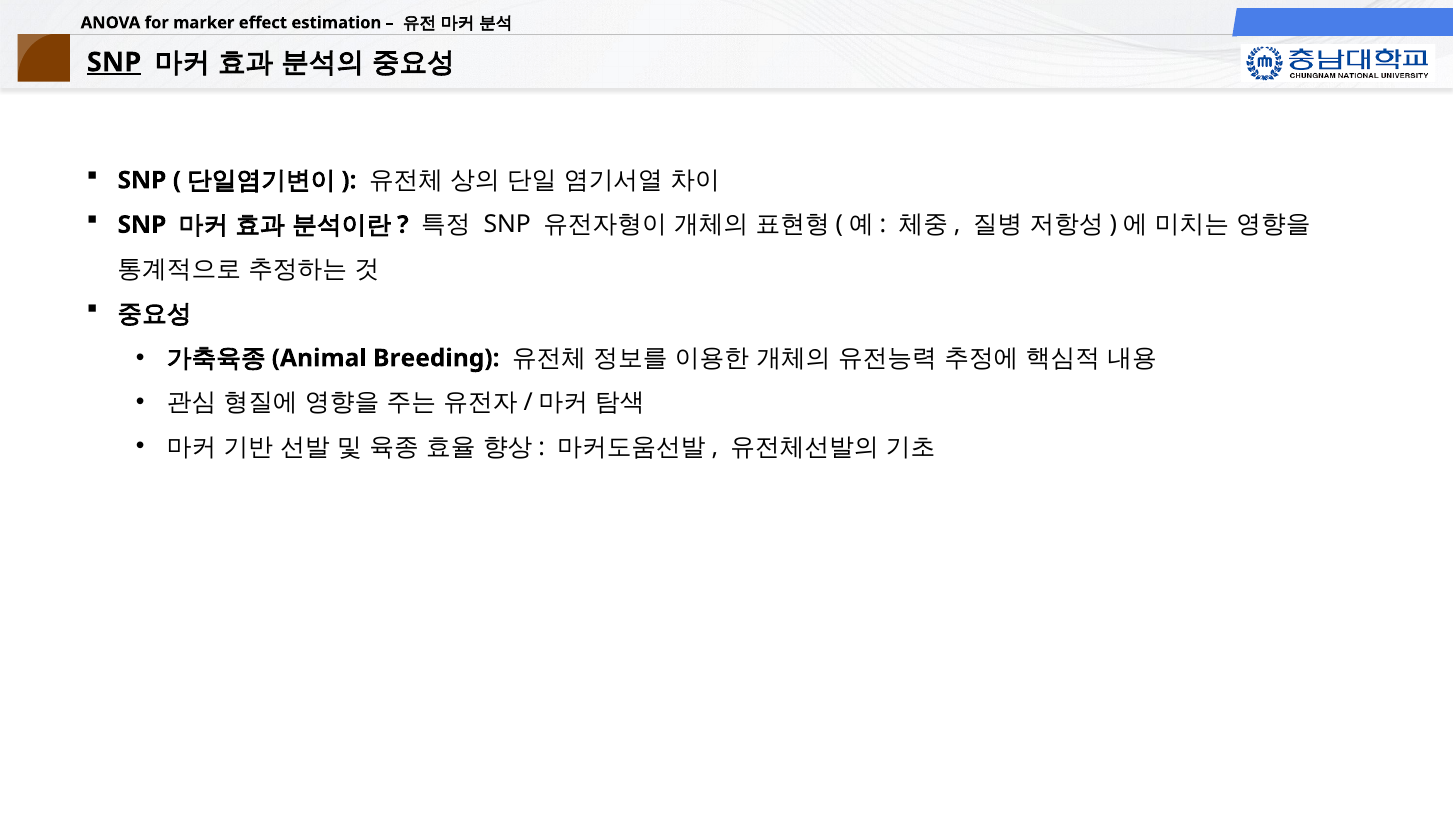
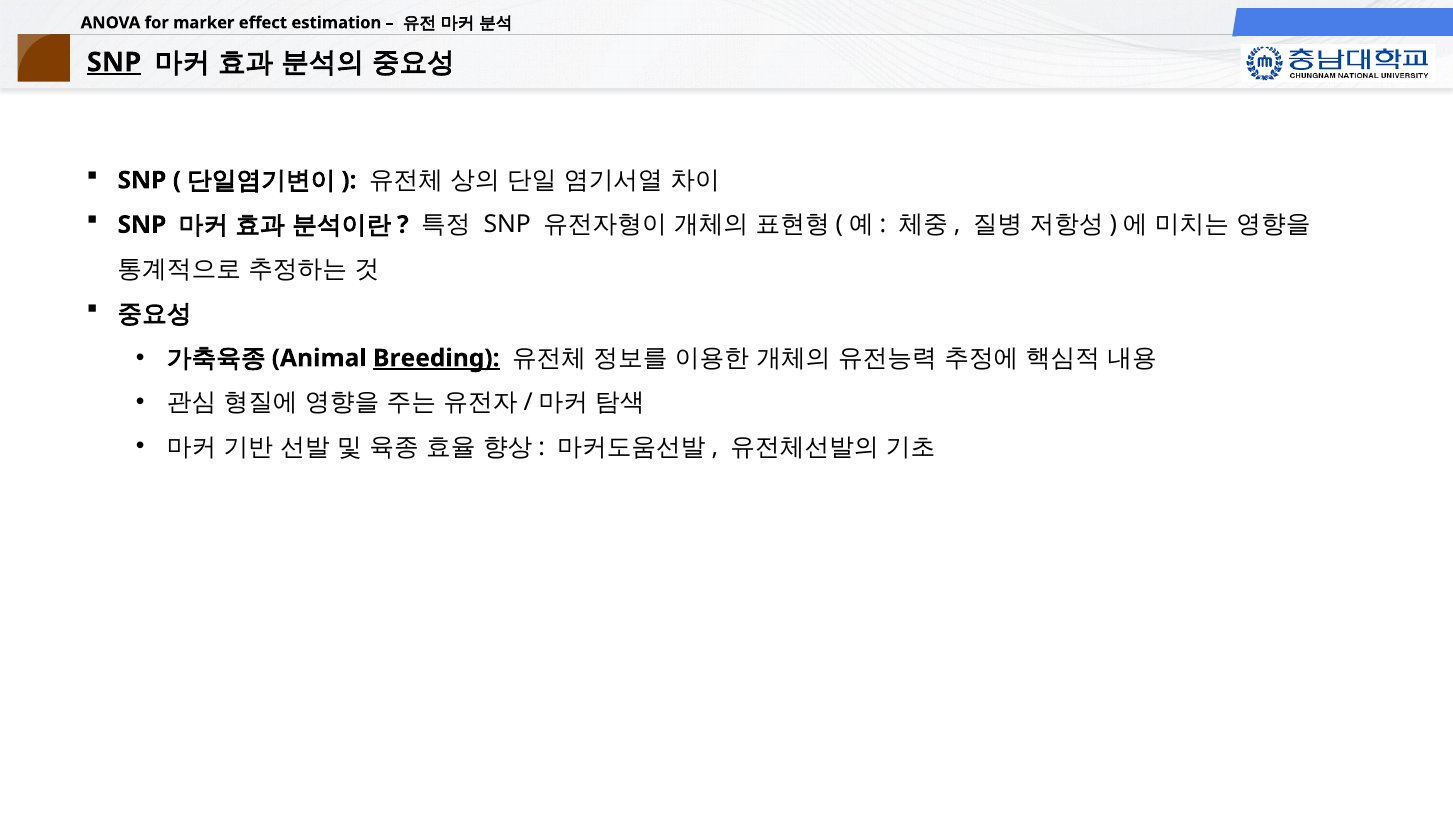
Breeding underline: none -> present (436, 358)
